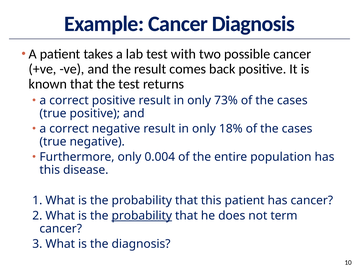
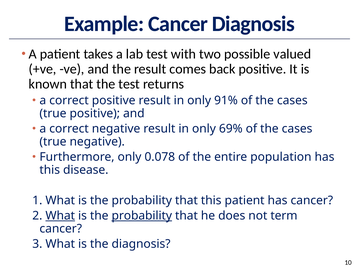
possible cancer: cancer -> valued (292, 54)
73%: 73% -> 91% (226, 101)
18%: 18% -> 69% (231, 129)
0.004: 0.004 -> 0.078 (160, 157)
What underline: none -> present (60, 216)
